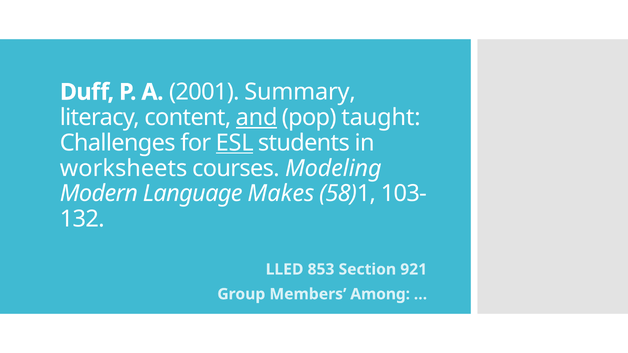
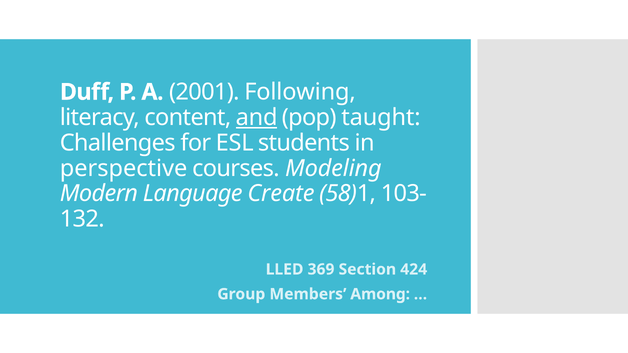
Summary: Summary -> Following (300, 92)
ESL underline: present -> none (235, 143)
worksheets: worksheets -> perspective (124, 168)
Makes: Makes -> Create (281, 194)
853: 853 -> 369 (321, 270)
921: 921 -> 424 (414, 270)
